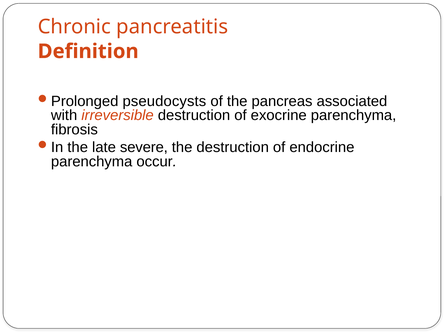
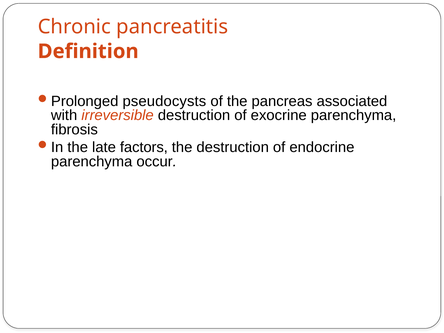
severe: severe -> factors (144, 147)
